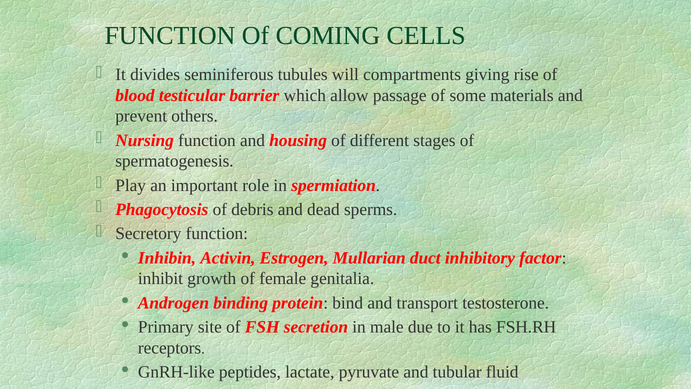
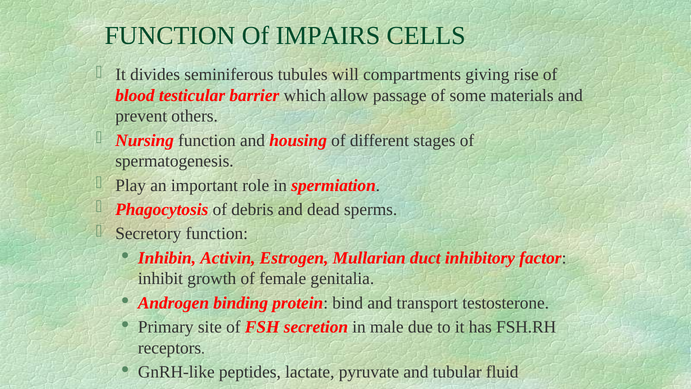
COMING: COMING -> IMPAIRS (328, 35)
